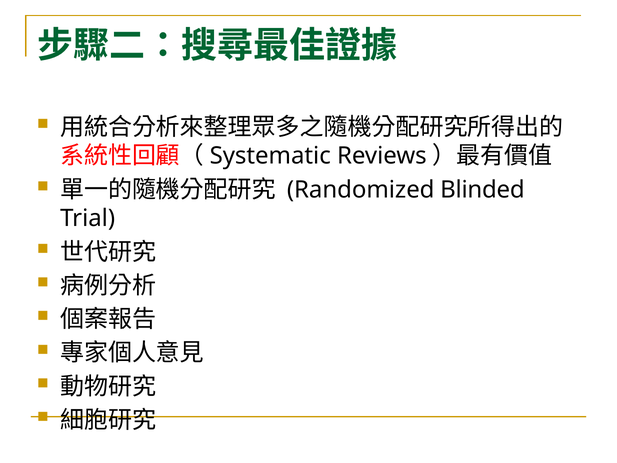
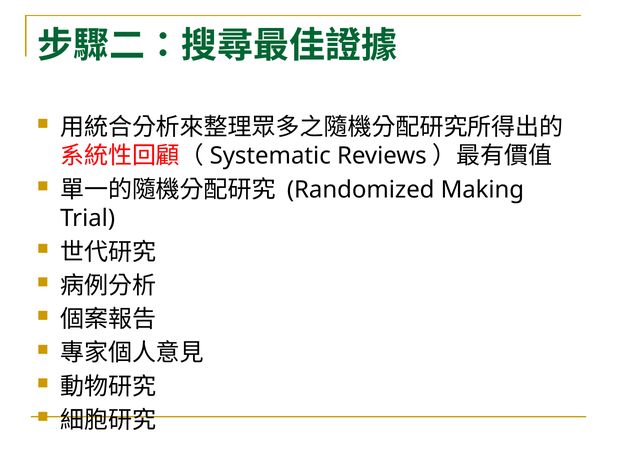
Blinded: Blinded -> Making (482, 190)
